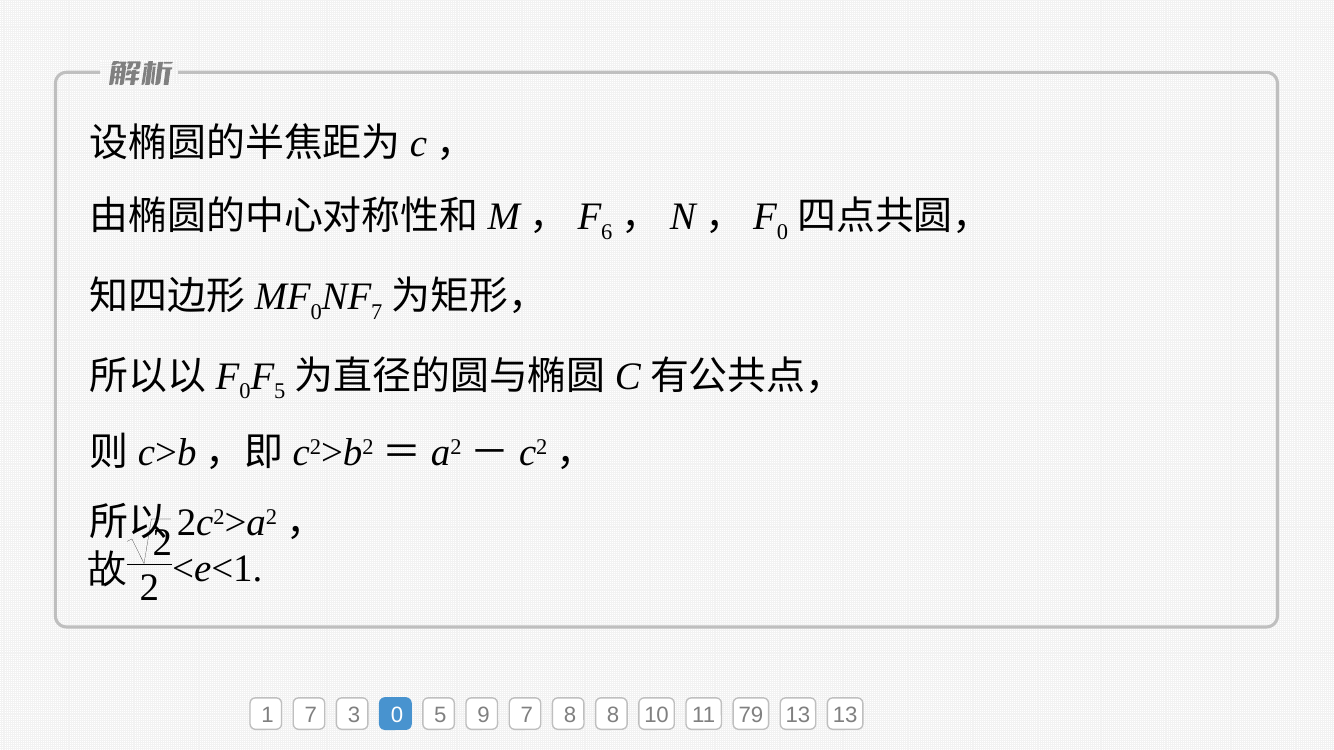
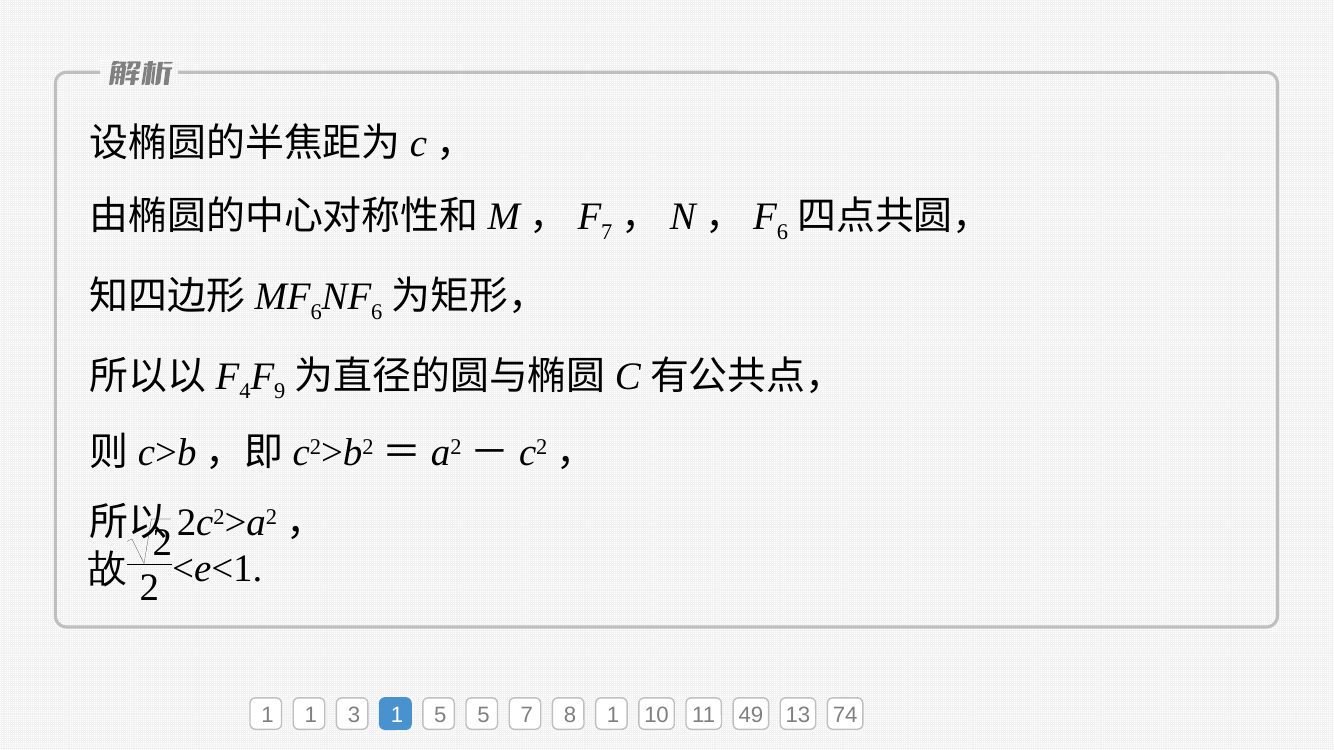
6: 6 -> 7 (607, 232)
0: 0 -> 6 (783, 232)
0: 0 -> 6 (316, 312)
7: 7 -> 6 (377, 312)
0: 0 -> 4 (245, 392)
5: 5 -> 9 (280, 392)
1 7: 7 -> 1 (311, 715)
3 0: 0 -> 1 (397, 715)
5 9: 9 -> 5 (484, 715)
8 8: 8 -> 1 (613, 715)
79: 79 -> 49 (751, 715)
13 13: 13 -> 74 (845, 715)
